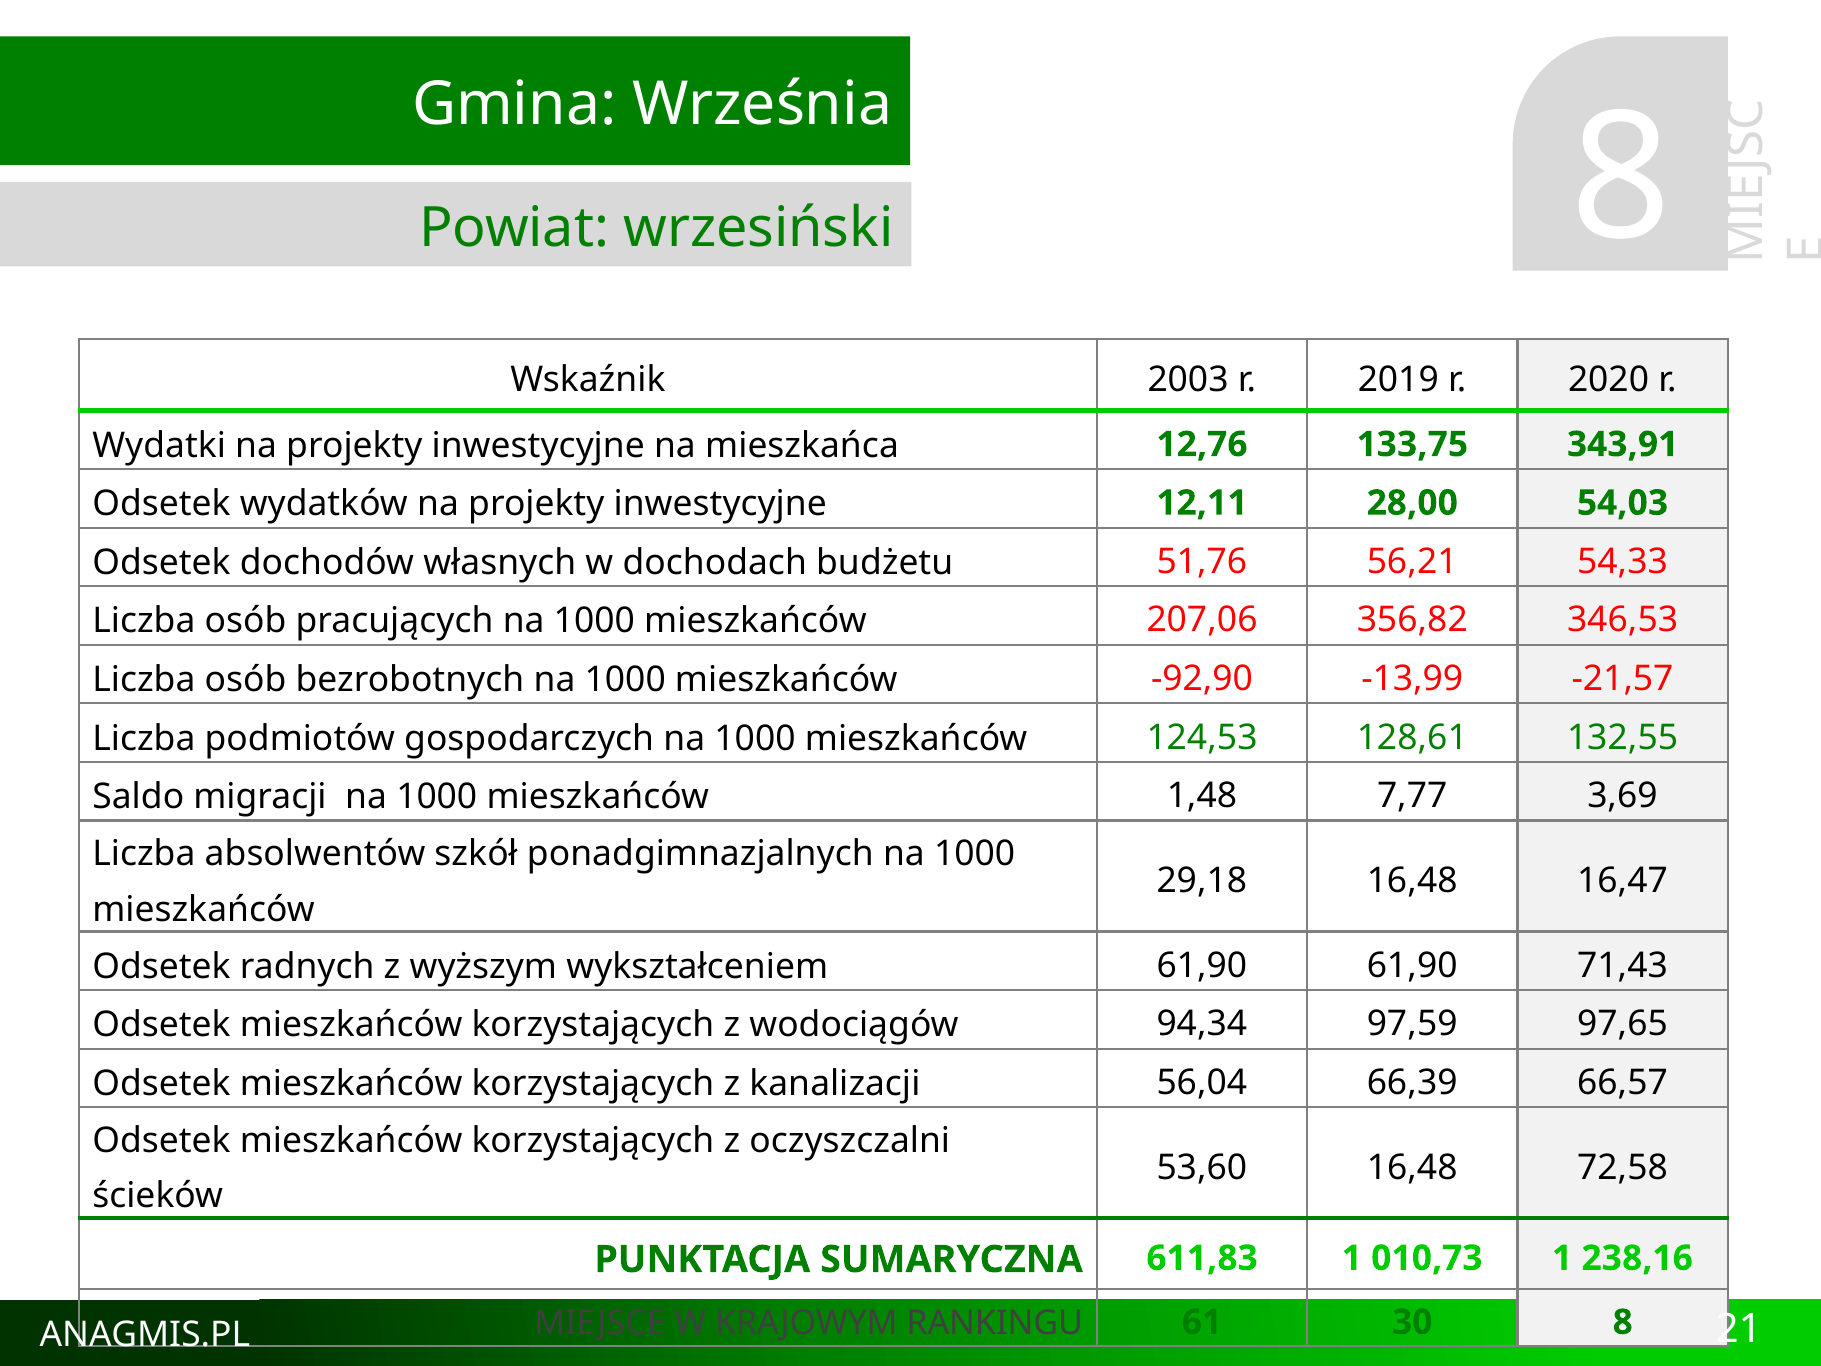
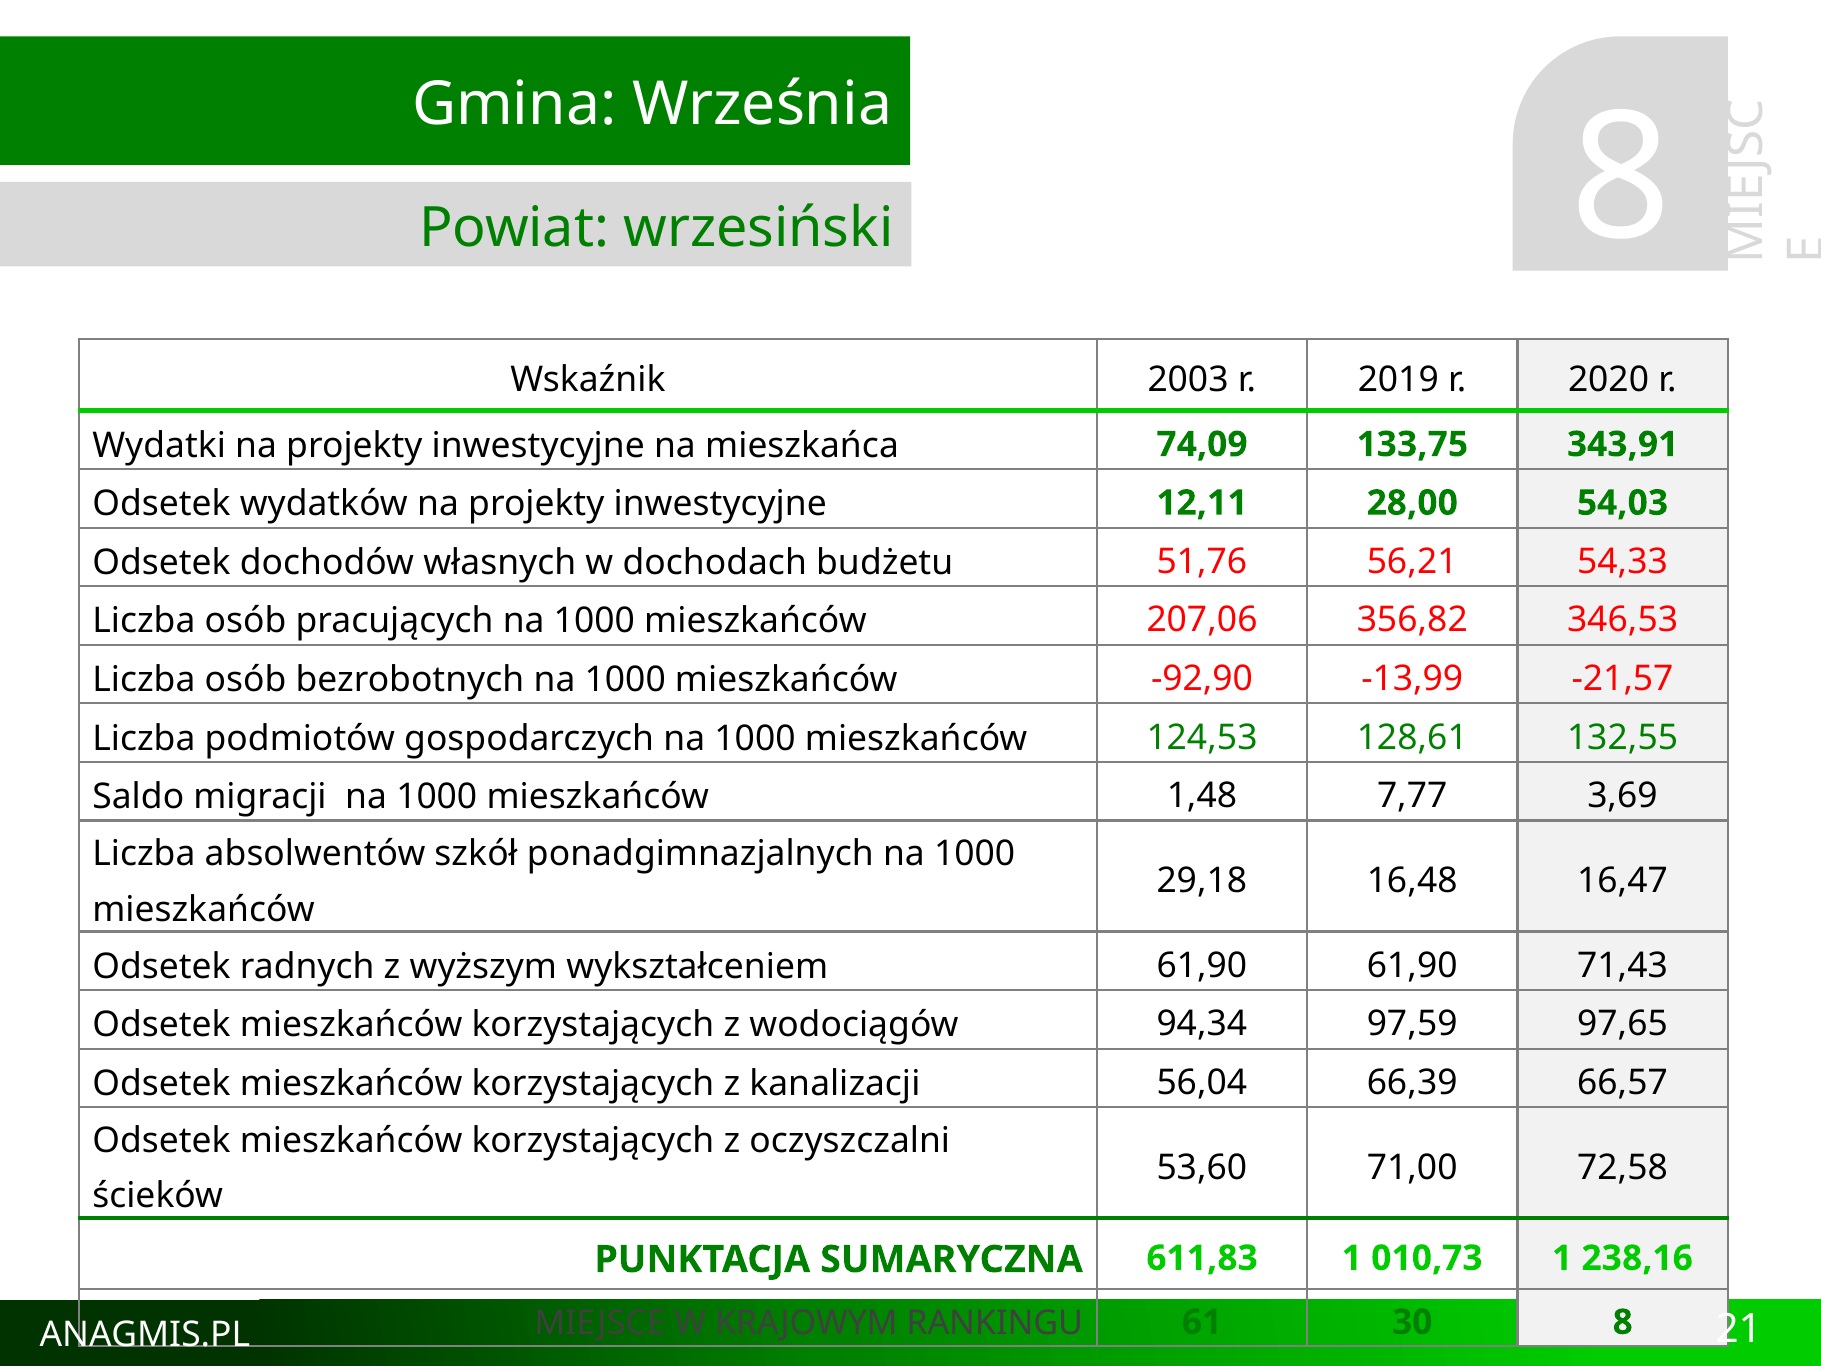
12,76: 12,76 -> 74,09 (1202, 444)
53,60 16,48: 16,48 -> 71,00 (1412, 1167)
